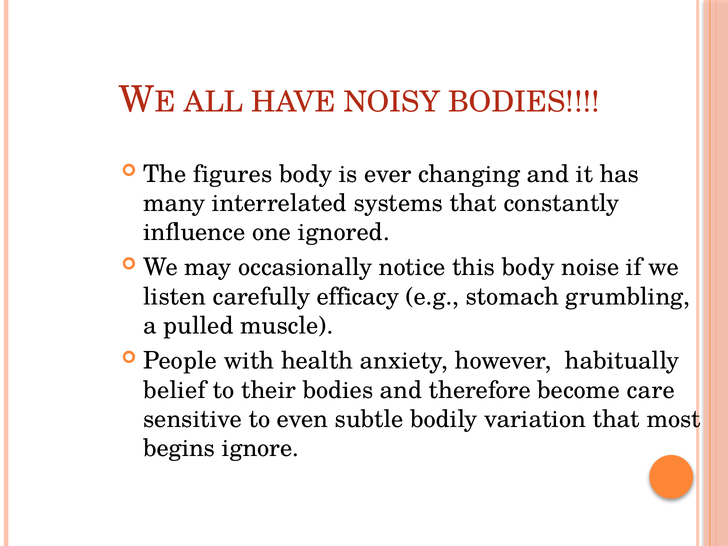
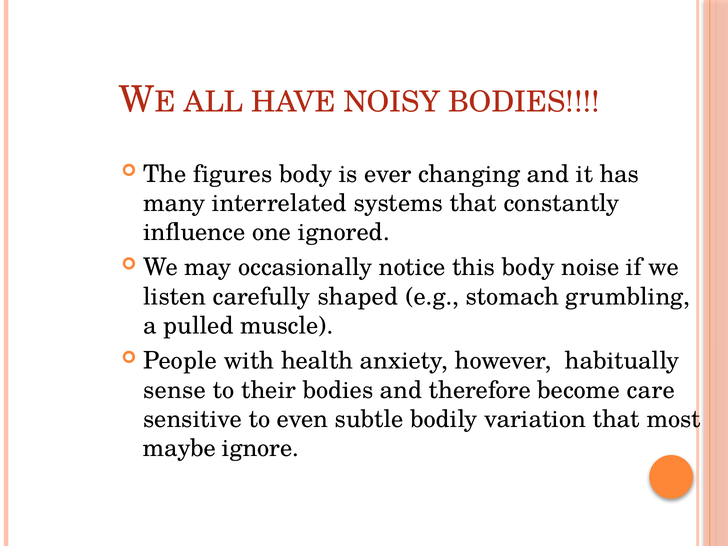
efficacy: efficacy -> shaped (358, 297)
belief: belief -> sense (175, 390)
begins: begins -> maybe (179, 448)
